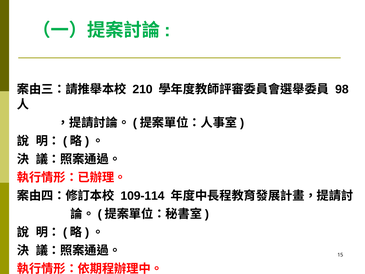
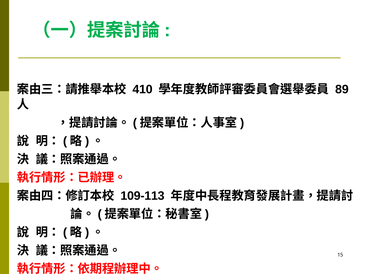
210: 210 -> 410 (143, 89)
98: 98 -> 89 (342, 89)
109-114: 109-114 -> 109-113 (142, 196)
